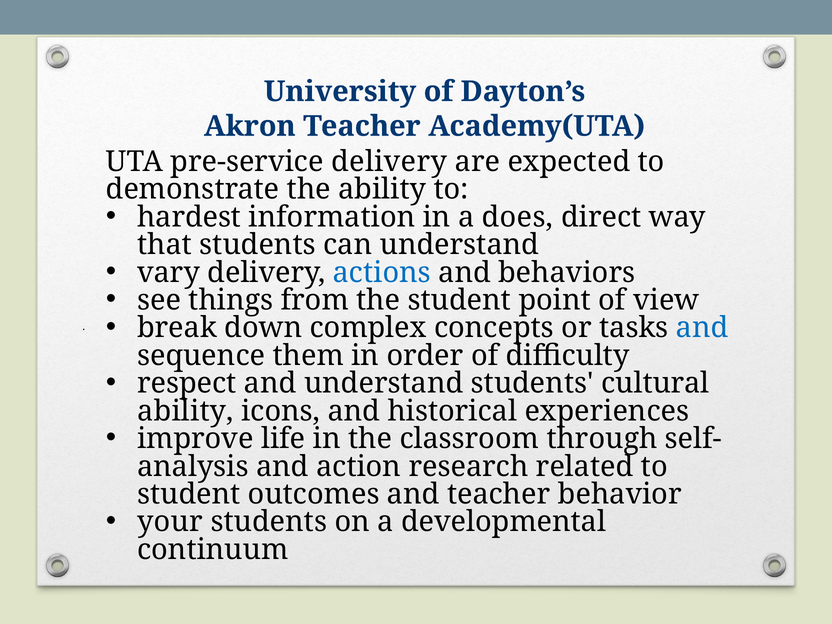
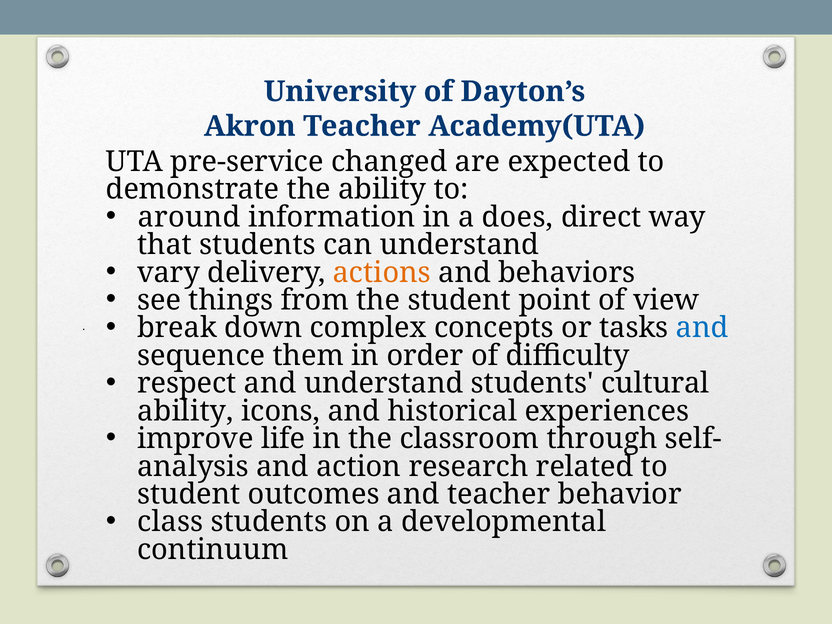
pre-service delivery: delivery -> changed (389, 162)
hardest: hardest -> around (189, 217)
actions colour: blue -> orange (382, 273)
your: your -> class (170, 522)
